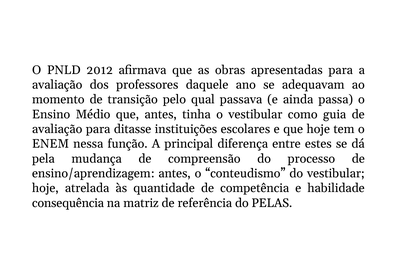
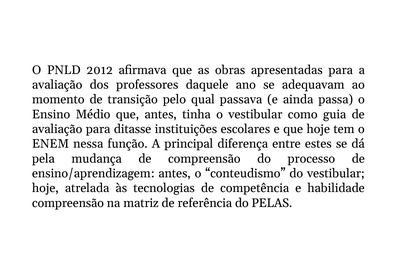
quantidade: quantidade -> tecnologias (164, 188)
consequência: consequência -> compreensão (68, 203)
